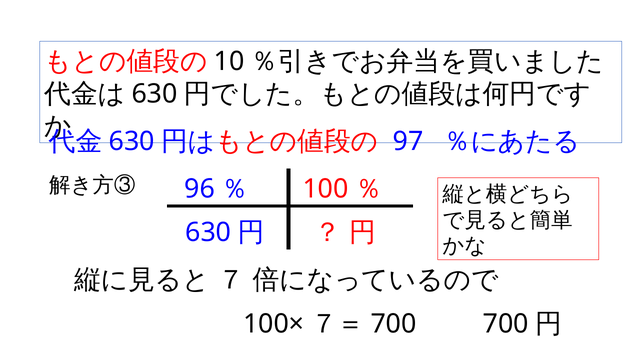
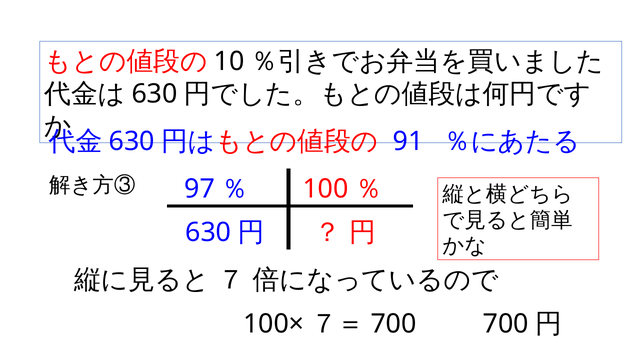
97: 97 -> 91 (408, 141)
96: 96 -> 97 (200, 189)
